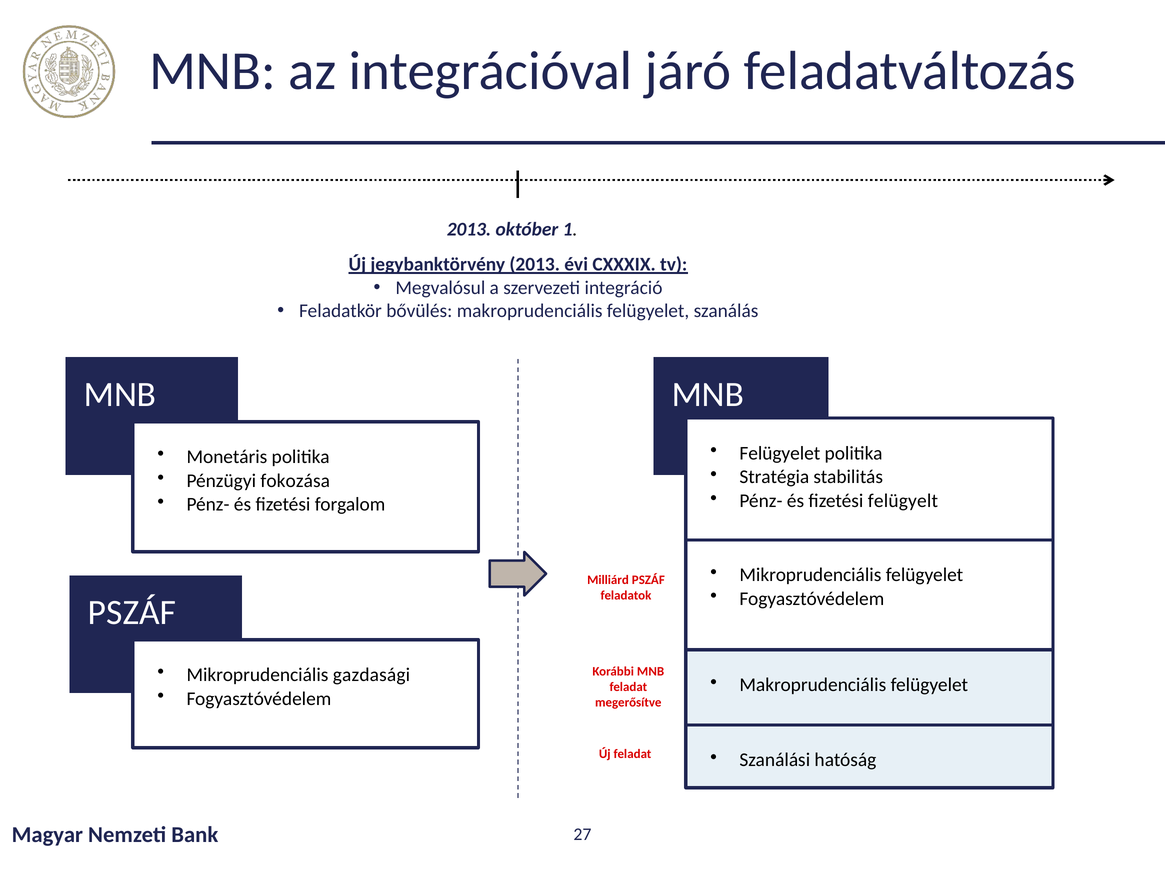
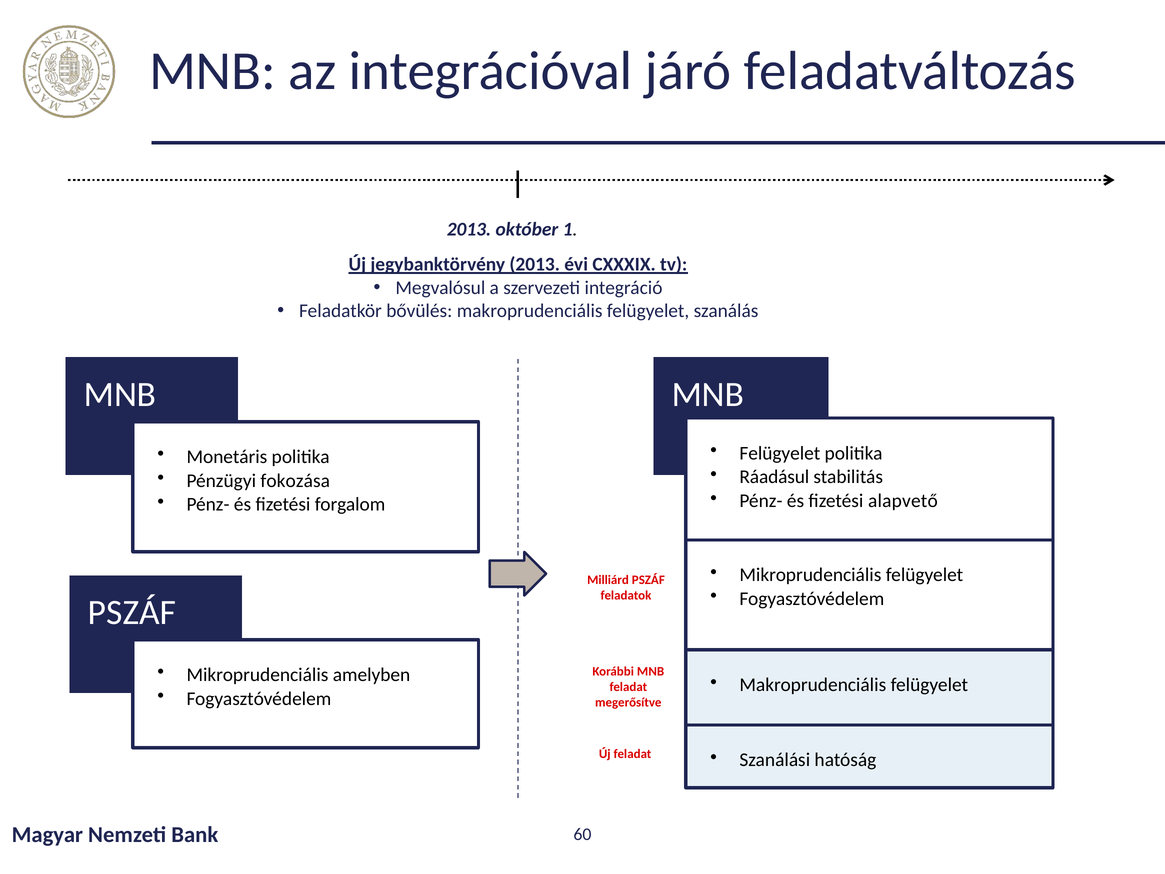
Stratégia: Stratégia -> Ráadásul (774, 477)
felügyelt: felügyelt -> alapvető (903, 501)
gazdasági: gazdasági -> amelyben (372, 675)
27: 27 -> 60 (582, 834)
